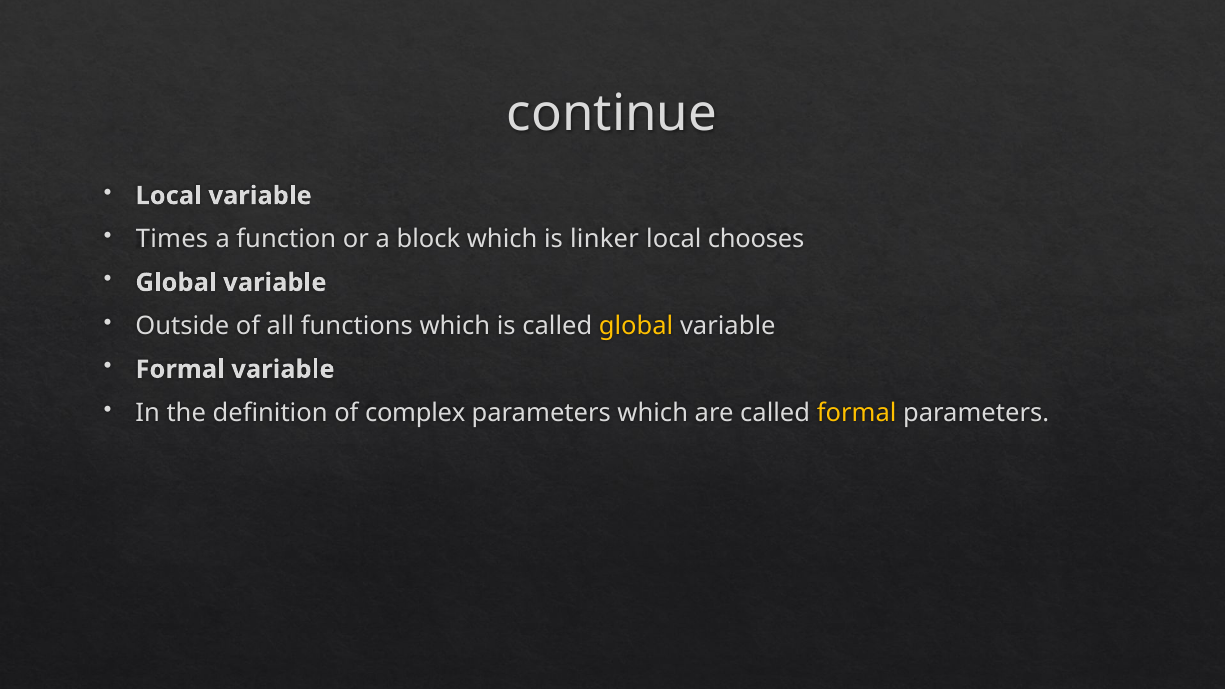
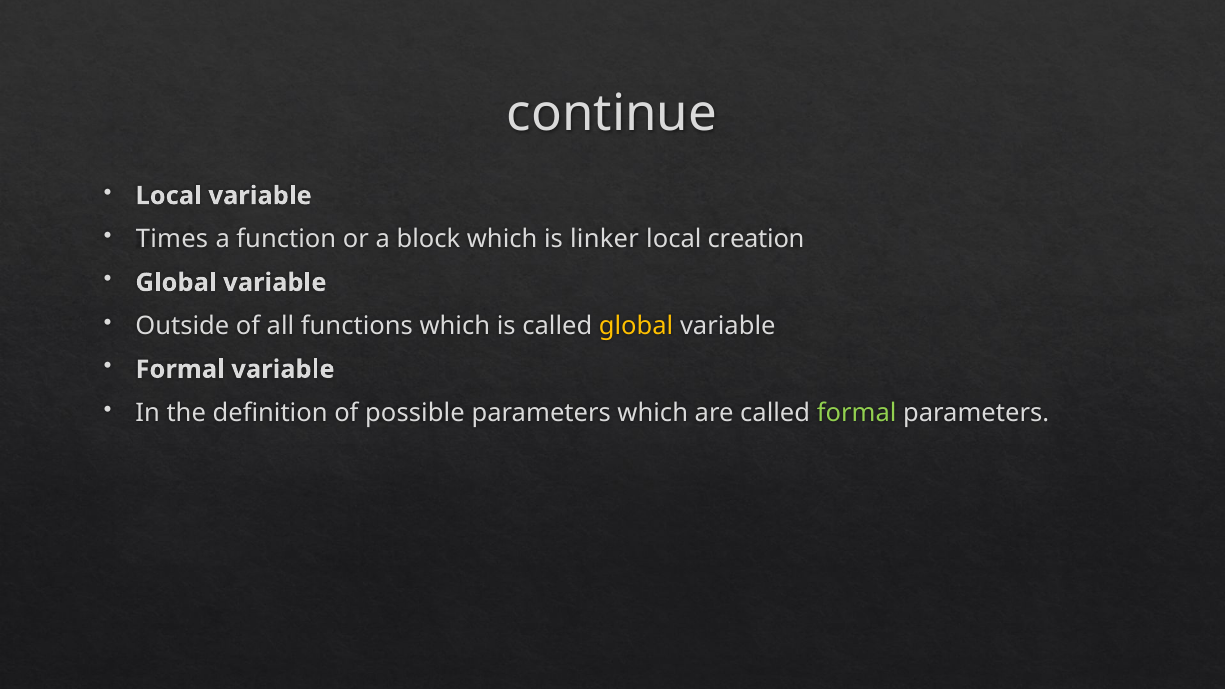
chooses: chooses -> creation (756, 239)
complex: complex -> possible (415, 413)
formal colour: yellow -> light green (857, 413)
